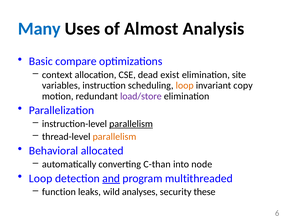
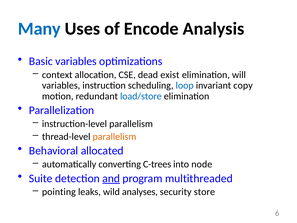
Almost: Almost -> Encode (151, 29)
Basic compare: compare -> variables (76, 61)
site: site -> will (239, 75)
loop colour: orange -> blue (185, 85)
load/store colour: purple -> blue (141, 96)
parallelism underline: present -> none (131, 124)
C-than: C-than -> C-trees (157, 164)
Loop: Loop -> Suite (41, 178)
function: function -> pointing (59, 192)
these: these -> store (204, 192)
